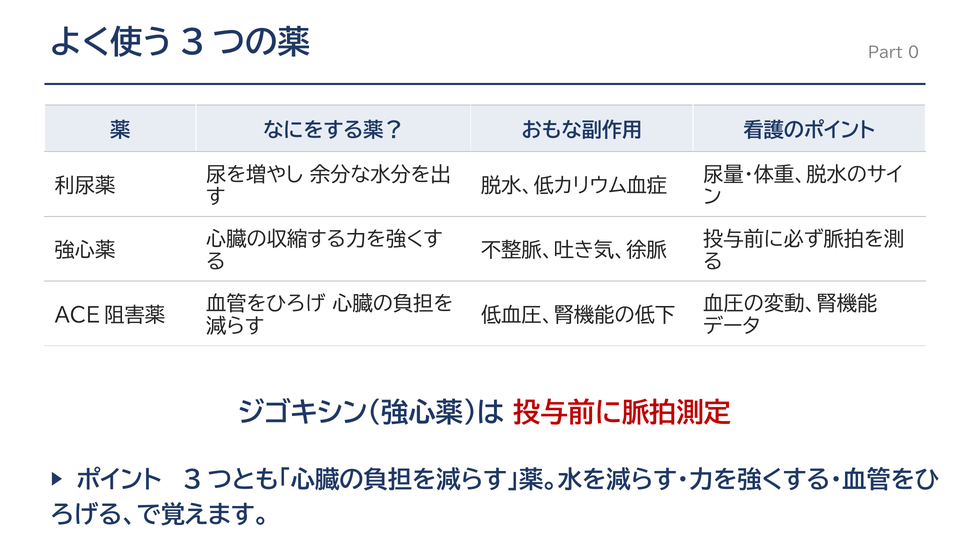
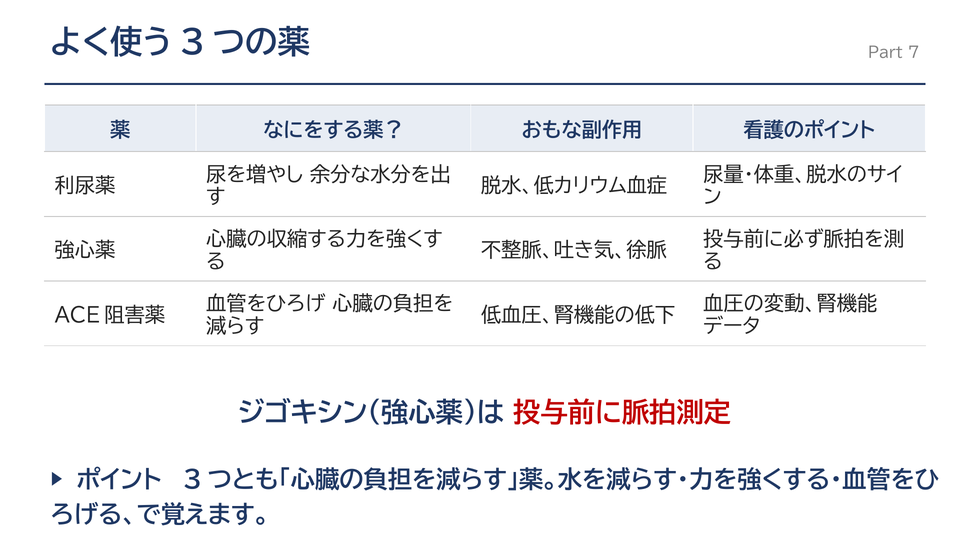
0: 0 -> 7 (914, 53)
